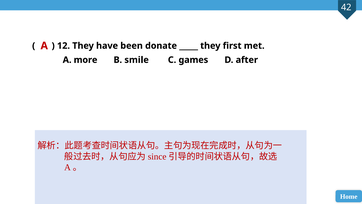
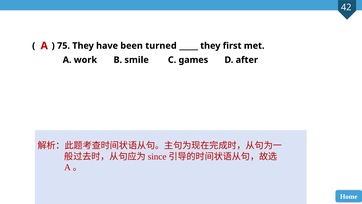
12: 12 -> 75 (64, 46)
donate: donate -> turned (161, 46)
more: more -> work (85, 60)
